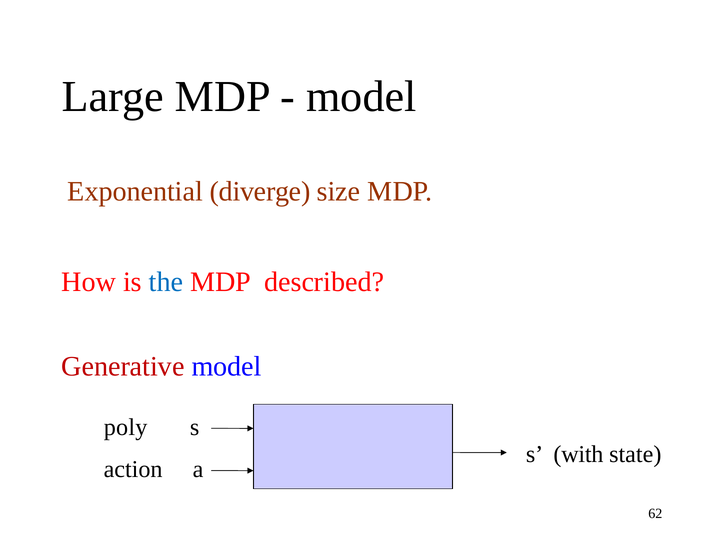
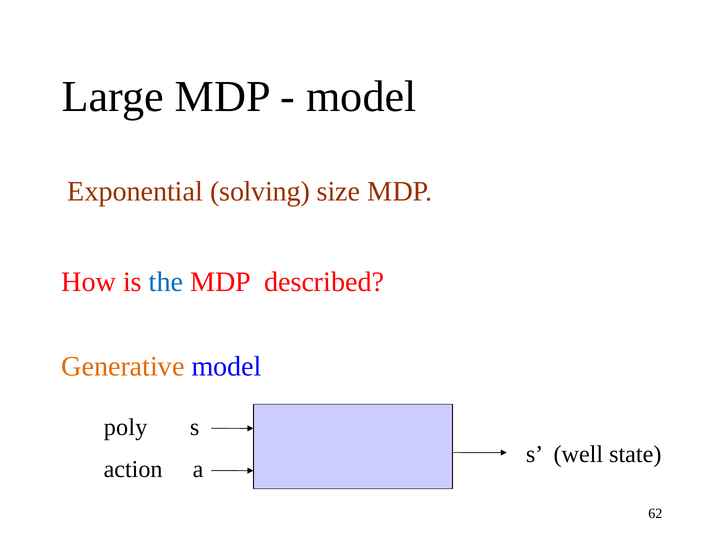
diverge: diverge -> solving (260, 191)
Generative colour: red -> orange (123, 366)
with: with -> well (578, 454)
